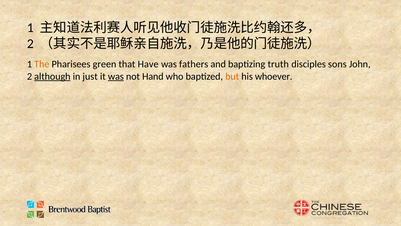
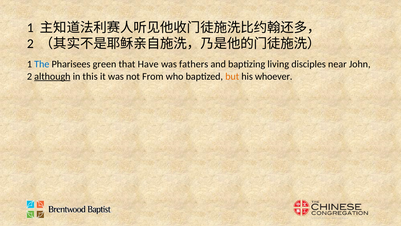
The colour: orange -> blue (42, 64)
truth: truth -> living (278, 64)
sons: sons -> near (337, 64)
just: just -> this (90, 76)
was underline: present -> none (116, 76)
Hand: Hand -> From (153, 76)
